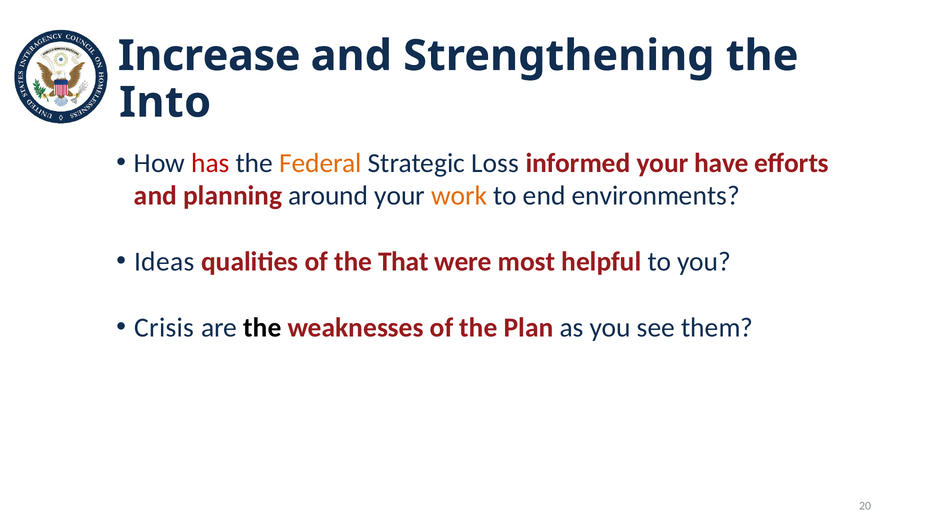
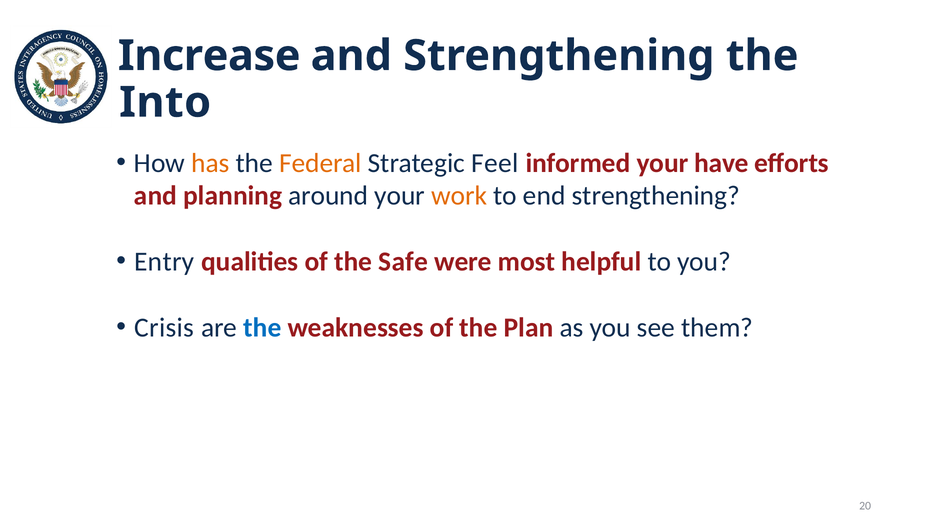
has colour: red -> orange (210, 163)
Loss: Loss -> Feel (495, 163)
end environments: environments -> strengthening (656, 196)
Ideas: Ideas -> Entry (164, 262)
That: That -> Safe (403, 262)
the colour: black -> blue (262, 328)
